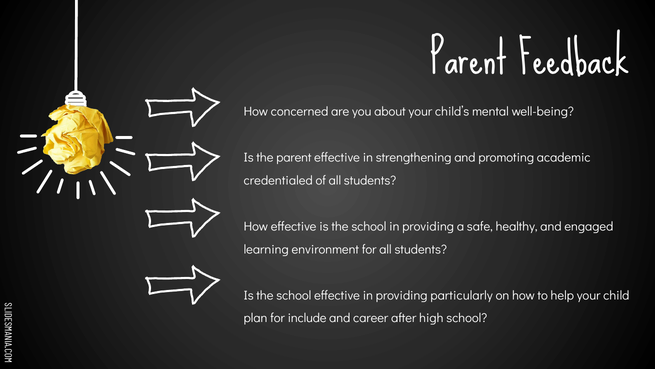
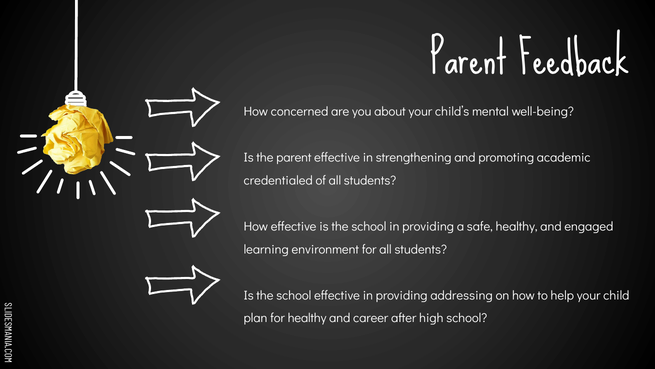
particularly: particularly -> addressing (462, 295)
for include: include -> healthy (307, 318)
